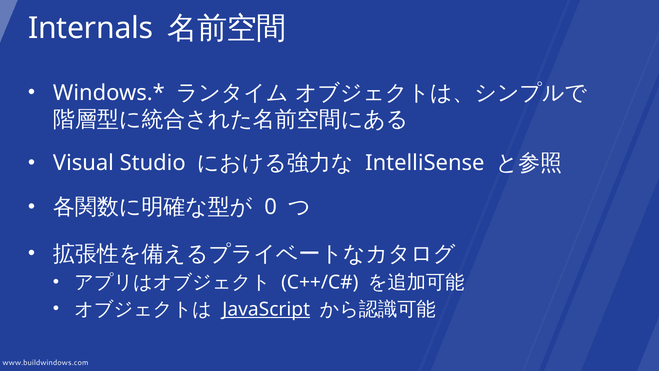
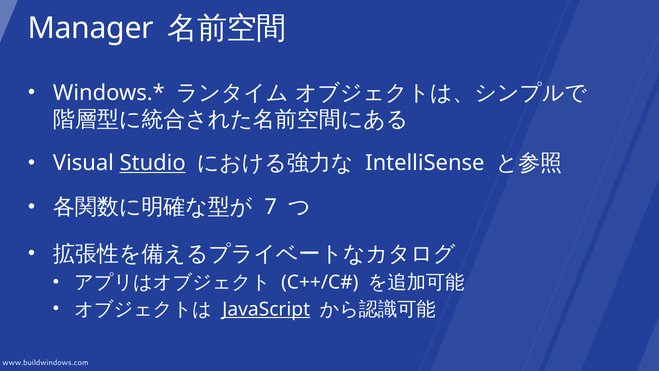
Internals: Internals -> Manager (91, 28)
Studio underline: none -> present (153, 163)
0: 0 -> 7 (271, 207)
